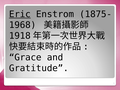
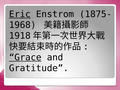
Grace underline: none -> present (25, 57)
